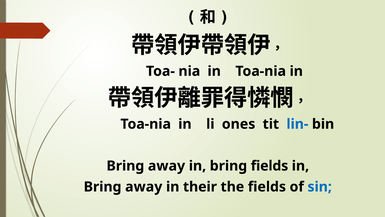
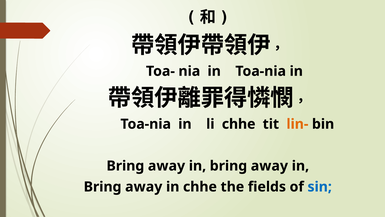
li ones: ones -> chhe (239, 124)
lin- colour: blue -> orange (297, 124)
fields: fields -> away (269, 166)
in their: their -> chhe (200, 186)
